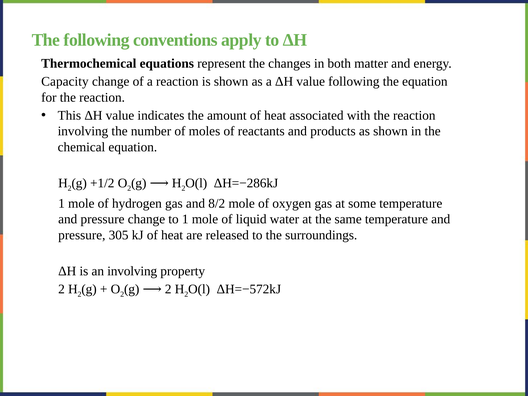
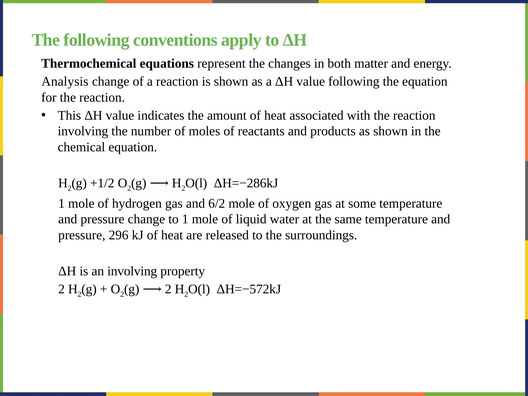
Capacity: Capacity -> Analysis (65, 81)
8/2: 8/2 -> 6/2 (217, 203)
305: 305 -> 296 (119, 235)
